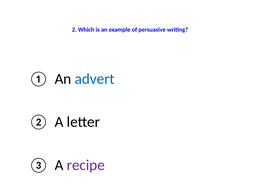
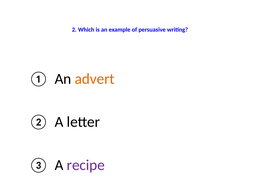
advert colour: blue -> orange (95, 79)
